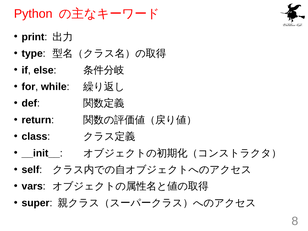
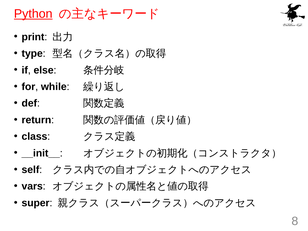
Python underline: none -> present (33, 14)
